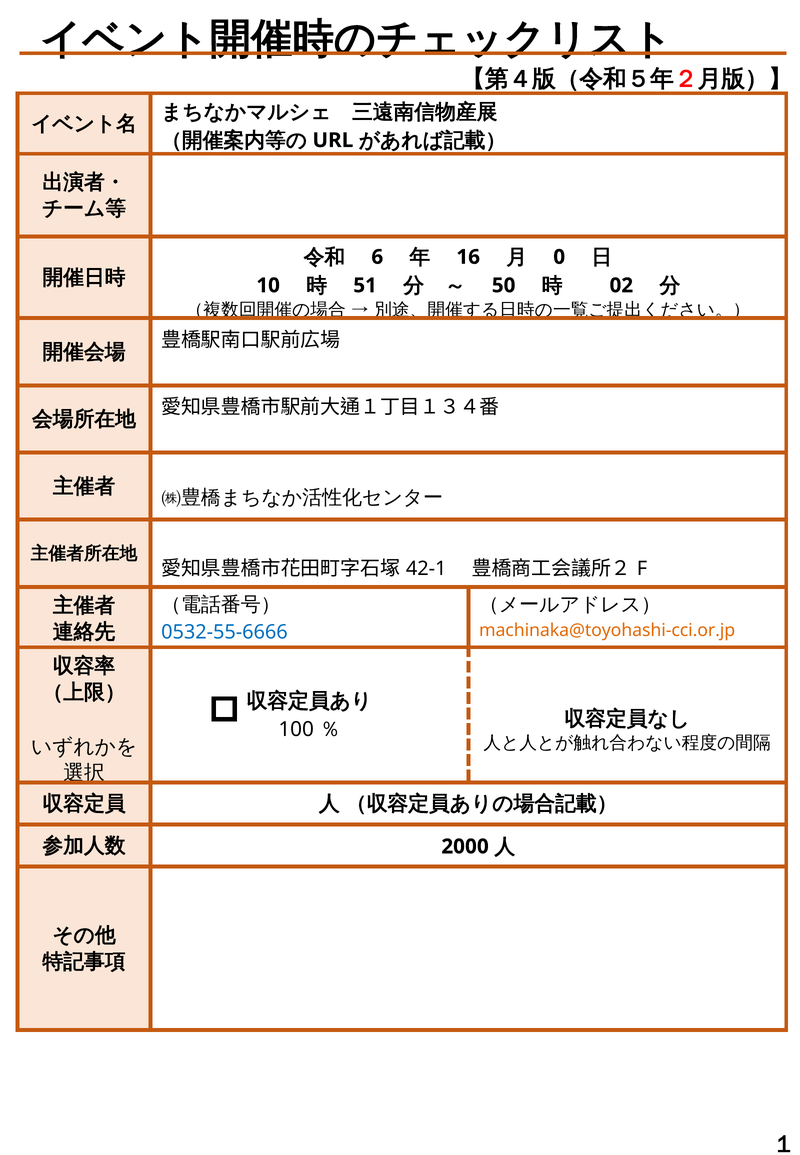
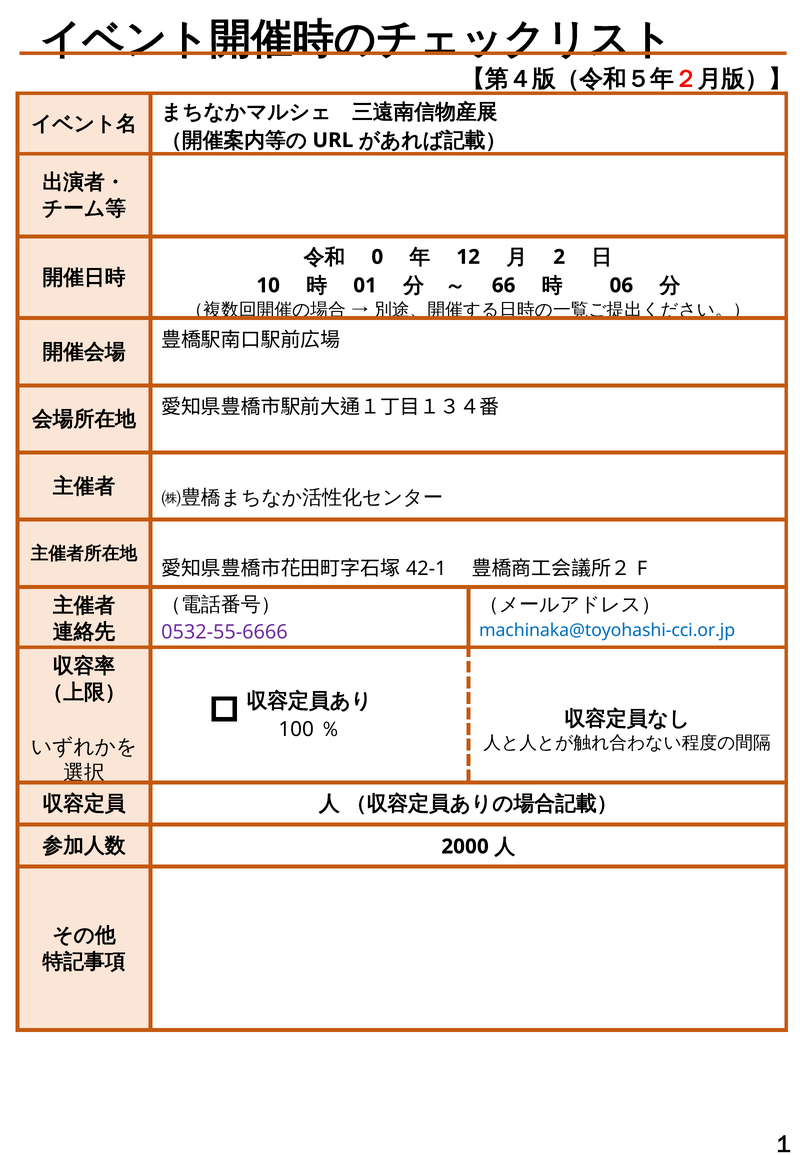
6: 6 -> 0 (377, 257)
16: 16 -> 12 (468, 257)
0: 0 -> 2 (559, 257)
51: 51 -> 01 (365, 286)
50: 50 -> 66 (504, 286)
02: 02 -> 06 (621, 286)
machinaka@toyohashi-cci.or.jp colour: orange -> blue (607, 631)
0532-55-6666 colour: blue -> purple (224, 632)
